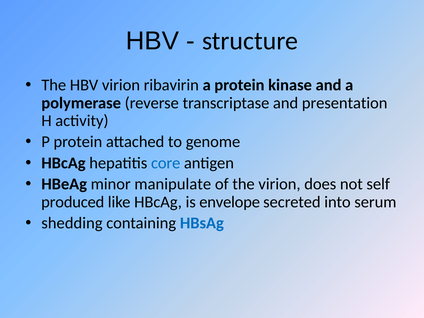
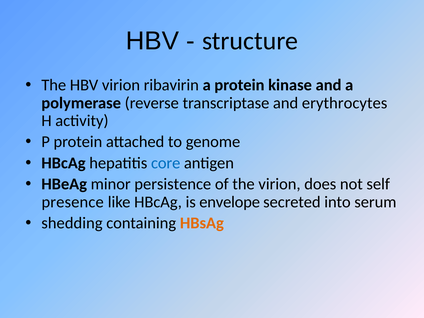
presentation: presentation -> erythrocytes (345, 103)
manipulate: manipulate -> persistence (173, 184)
produced: produced -> presence (73, 202)
HBsAg colour: blue -> orange (202, 223)
